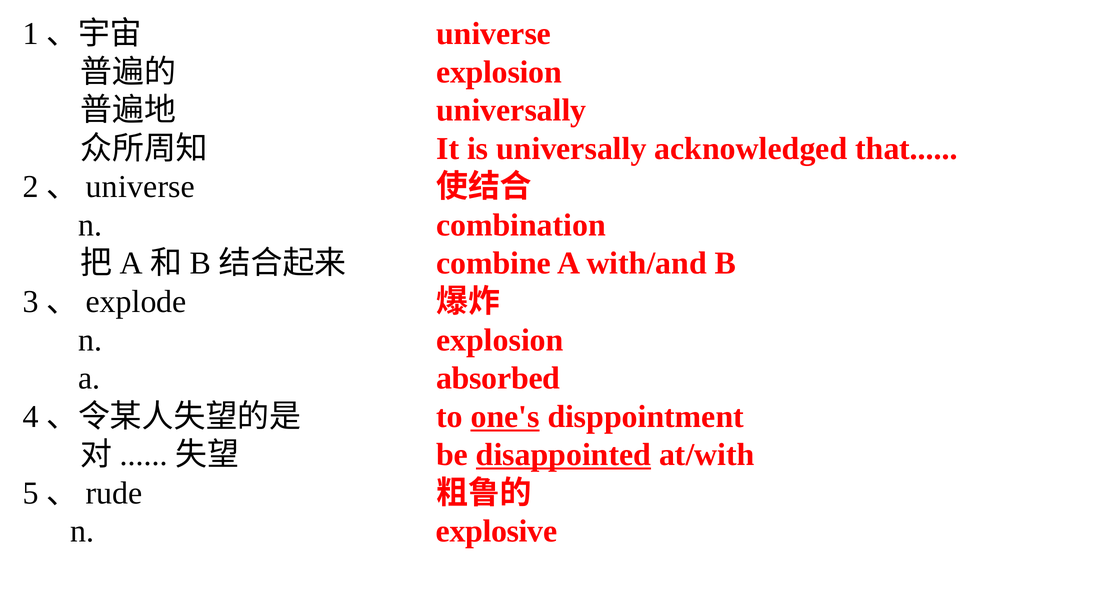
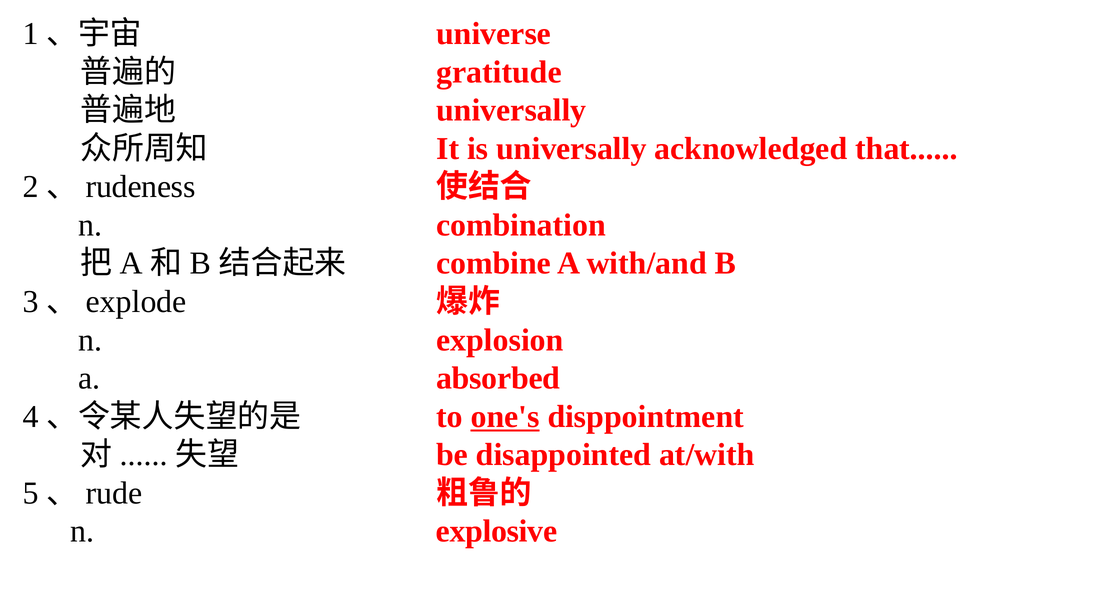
explosion: explosion -> gratitude (499, 72)
universe: universe -> rudeness (141, 187)
disappointed underline: present -> none (564, 455)
